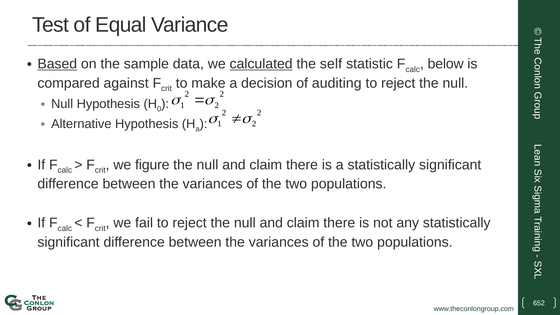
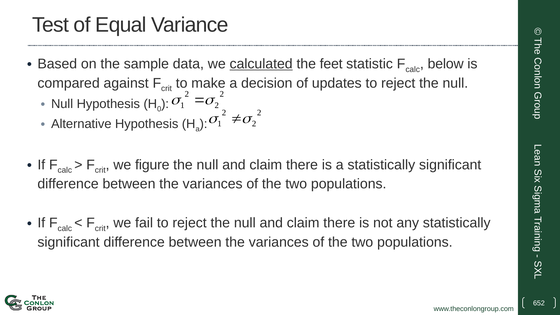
Based underline: present -> none (57, 64)
self: self -> feet (331, 64)
auditing: auditing -> updates (337, 83)
